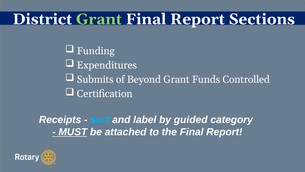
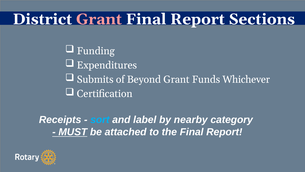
Grant colour: light green -> pink (99, 19)
Controlled: Controlled -> Whichever (246, 79)
guided: guided -> nearby (191, 119)
